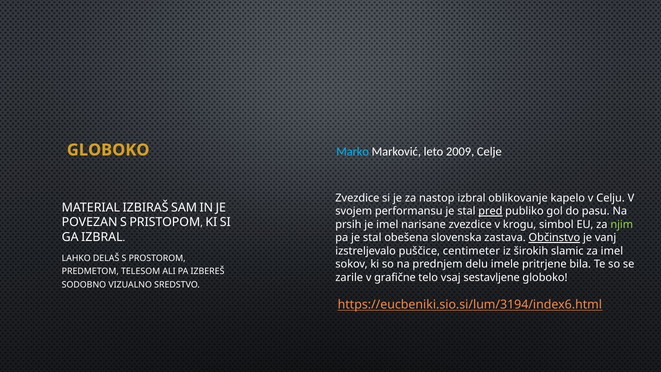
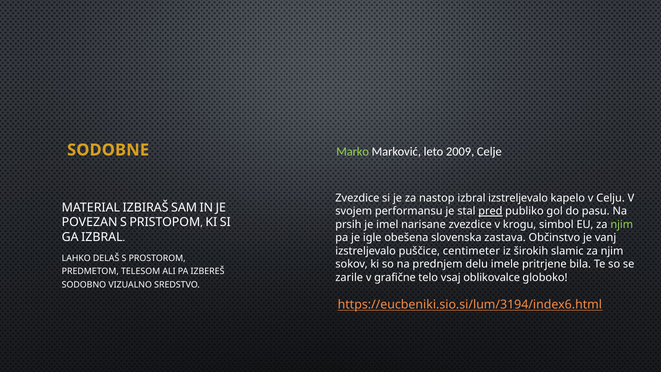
Marko colour: light blue -> light green (353, 152)
GLOBOKO: GLOBOKO -> SODOBNE (108, 150)
izbral oblikovanje: oblikovanje -> izstreljevalo (518, 198)
pa je stal: stal -> igle (372, 238)
Občinstvo underline: present -> none (554, 238)
slamic za imel: imel -> njim (612, 251)
sestavljene: sestavljene -> oblikovalce (492, 277)
